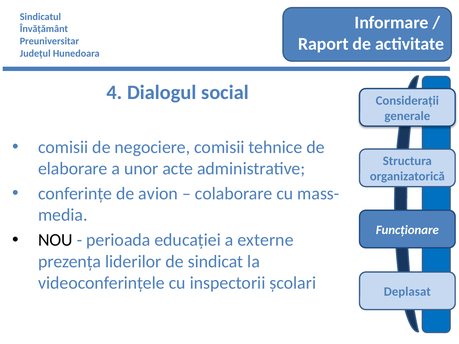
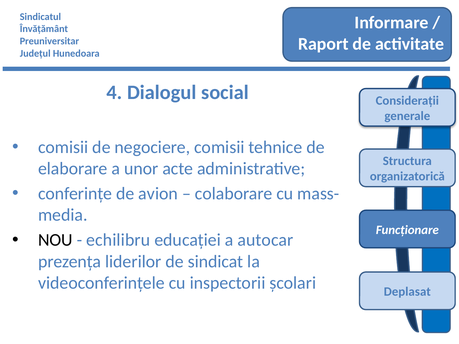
perioada: perioada -> echilibru (118, 240)
externe: externe -> autocar (265, 240)
